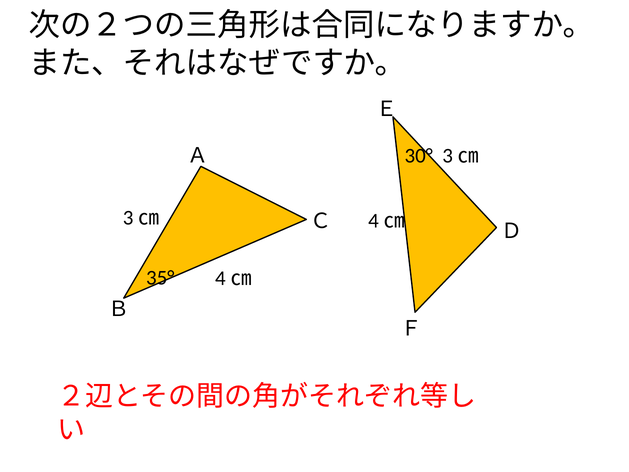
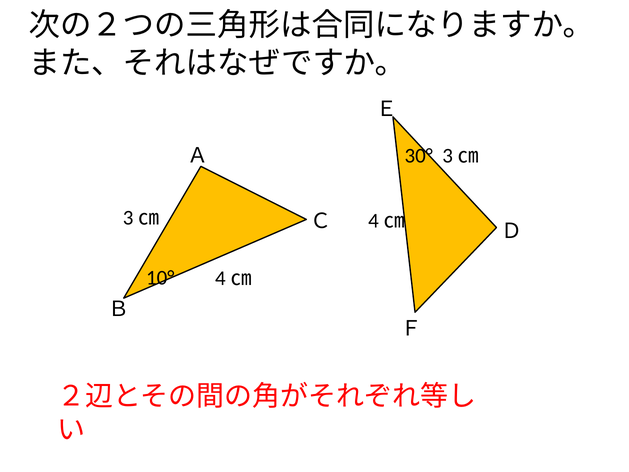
35°: 35° -> 10° (160, 278)
